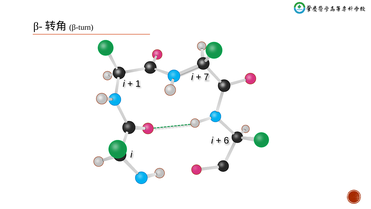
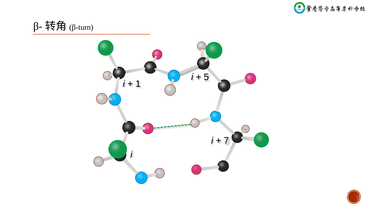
7: 7 -> 5 (206, 77)
6: 6 -> 7 (226, 140)
